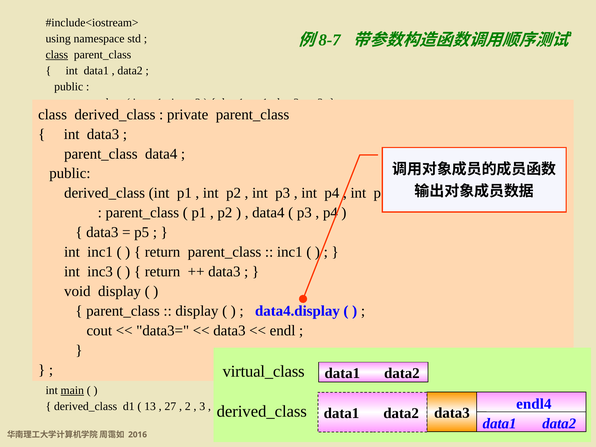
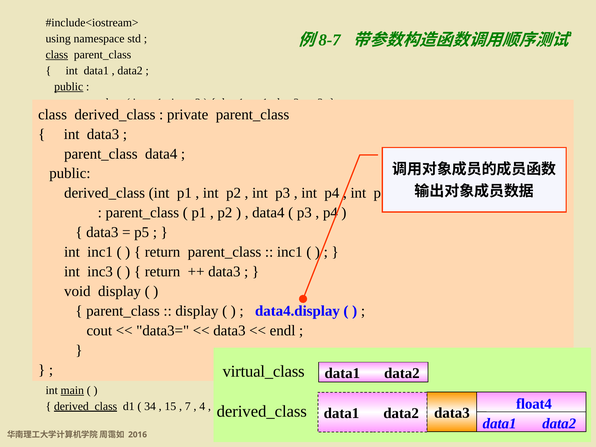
public underline: none -> present (69, 87)
endl4: endl4 -> float4 (534, 404)
derived_class underline: none -> present (86, 406)
13: 13 -> 34 (150, 406)
27: 27 -> 15 (170, 406)
2: 2 -> 7 (188, 406)
3: 3 -> 4 (202, 406)
